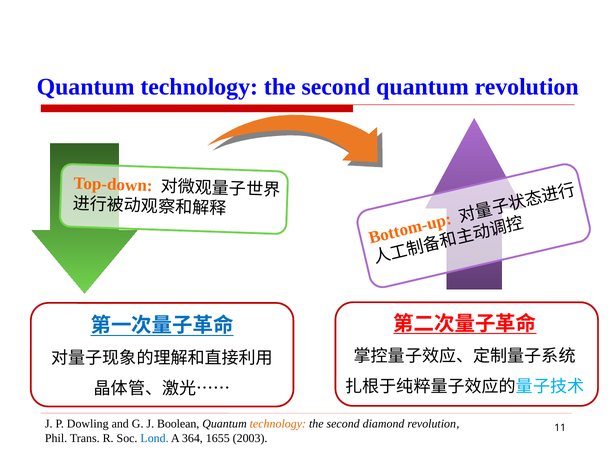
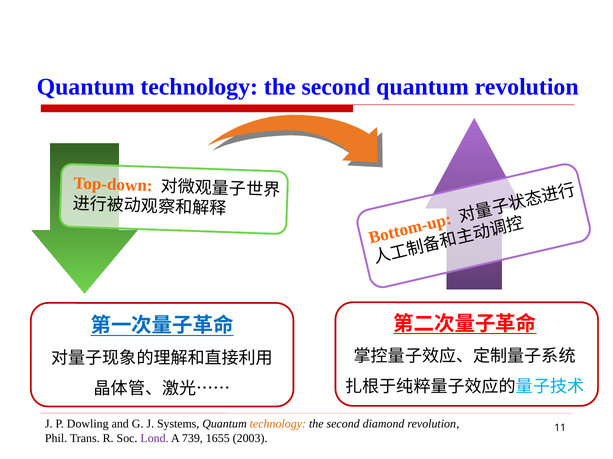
Boolean: Boolean -> Systems (178, 425)
Lond colour: blue -> purple (155, 439)
364: 364 -> 739 (192, 439)
